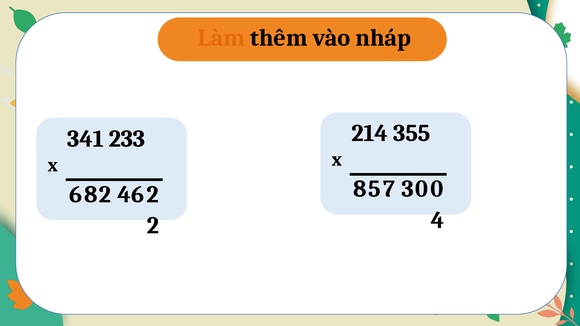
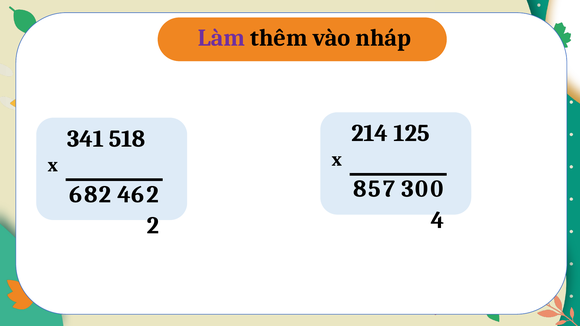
Làm colour: orange -> purple (221, 38)
355: 355 -> 125 (412, 133)
233: 233 -> 518 (127, 139)
